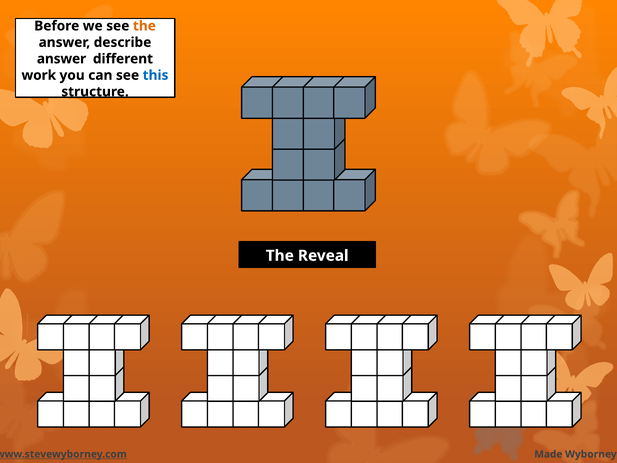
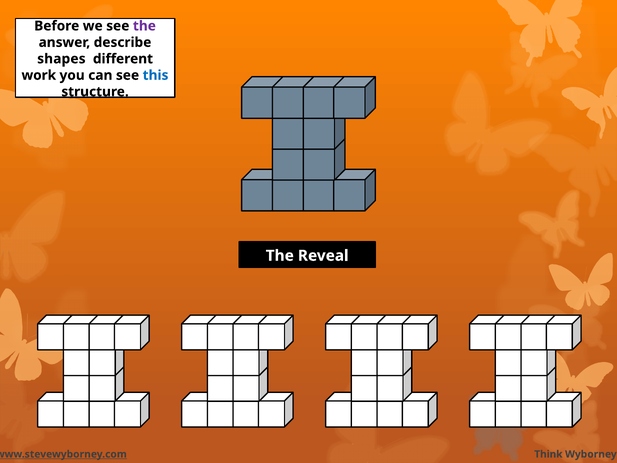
the colour: orange -> purple (144, 26)
answer: answer -> shapes (61, 59)
Made: Made -> Think (548, 454)
